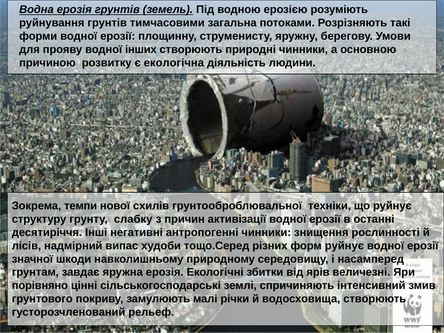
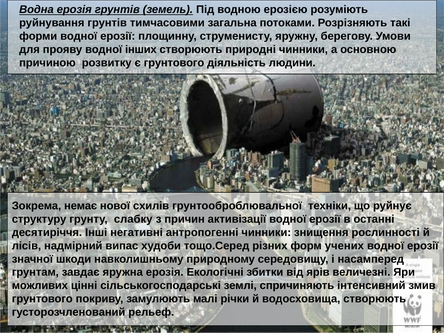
є екологічна: екологічна -> грунтового (174, 63)
темпи: темпи -> немає (81, 206)
форм руйнує: руйнує -> учених (344, 246)
порівняно: порівняно -> можливих (40, 286)
